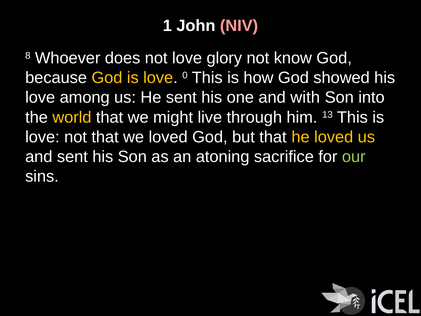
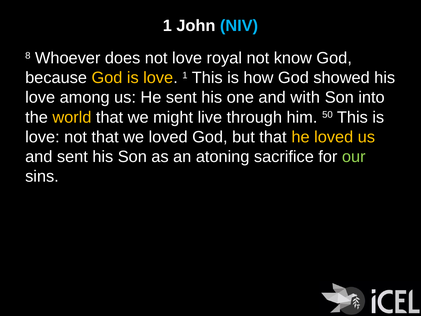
NIV colour: pink -> light blue (239, 26)
glory: glory -> royal (224, 58)
love 0: 0 -> 1 (185, 75)
13: 13 -> 50 (327, 115)
